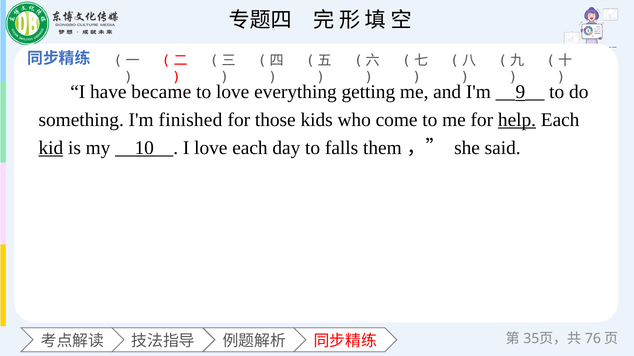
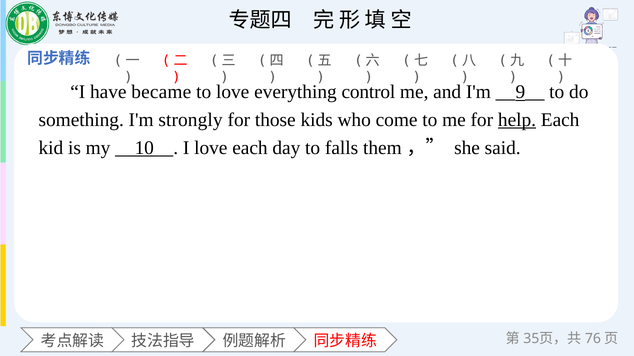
getting: getting -> control (368, 92)
finished: finished -> strongly (191, 120)
kid underline: present -> none (51, 148)
